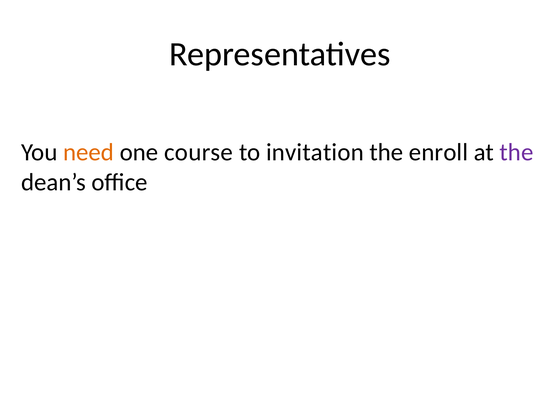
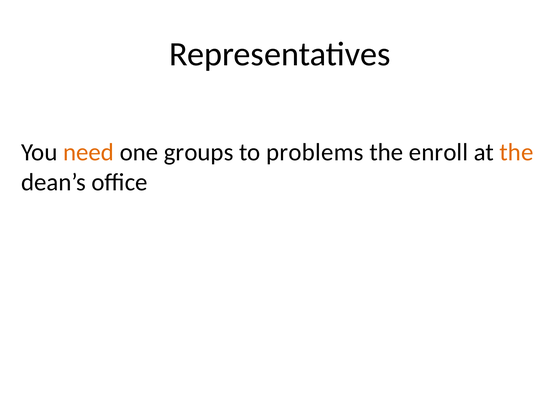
course: course -> groups (199, 152)
invitation: invitation -> problems (315, 152)
the colour: purple -> orange (516, 152)
